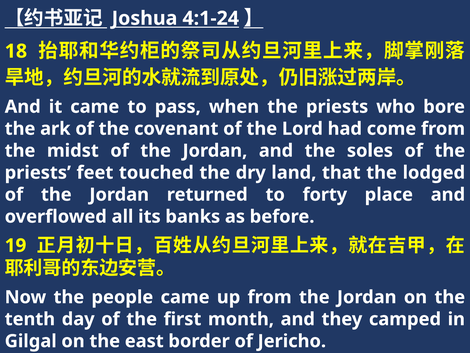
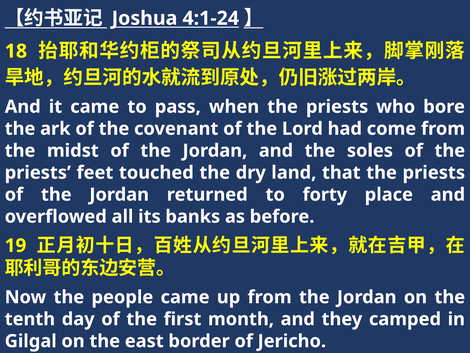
that the lodged: lodged -> priests (434, 172)
